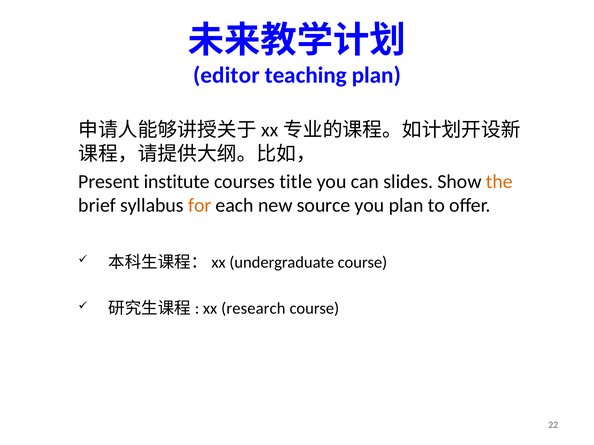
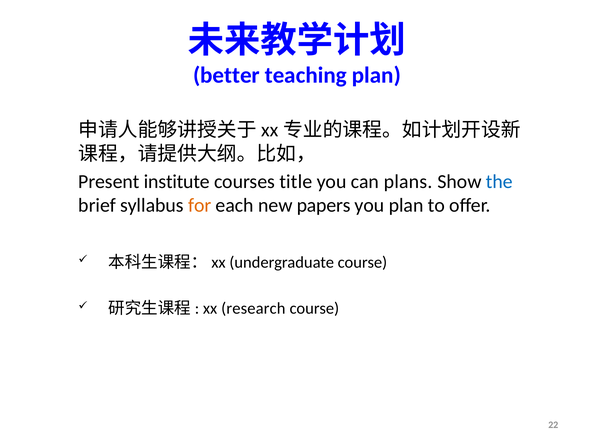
editor: editor -> better (226, 75)
slides: slides -> plans (408, 182)
the colour: orange -> blue (499, 182)
source: source -> papers (324, 205)
